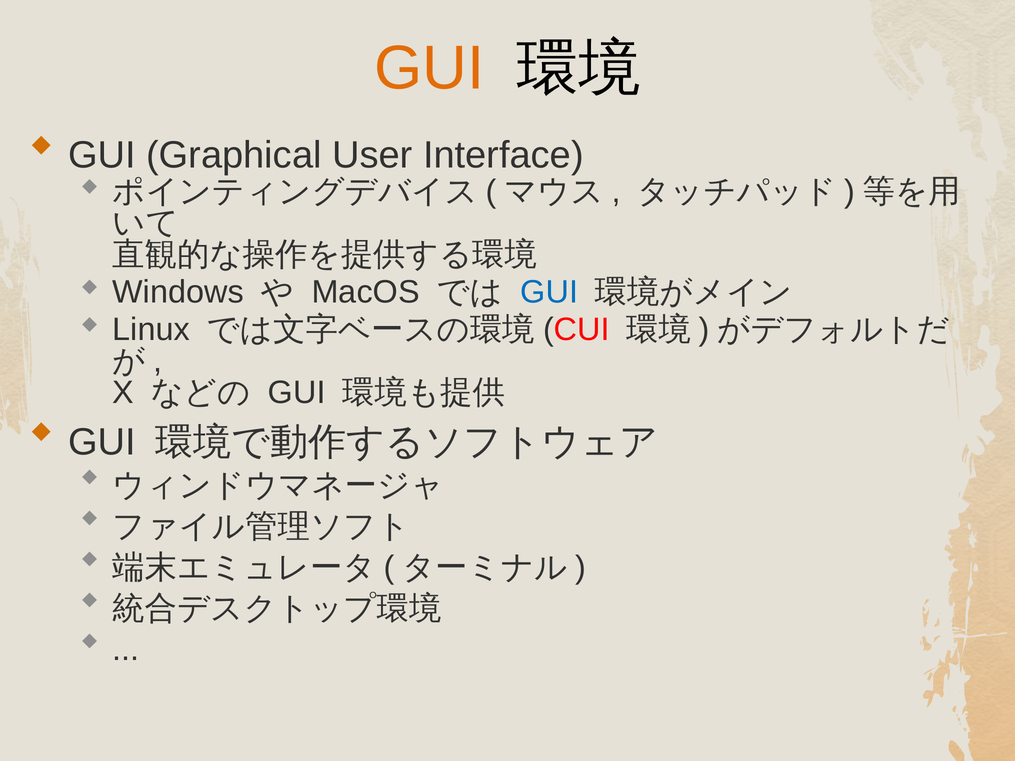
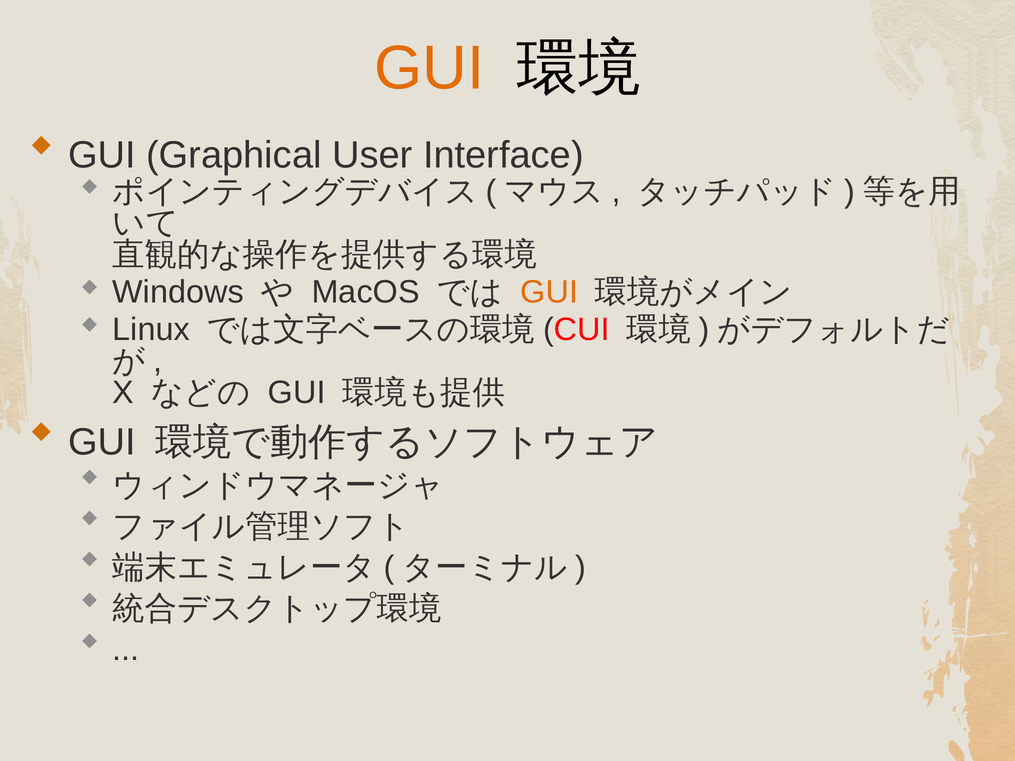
GUI colour: blue -> orange (549, 292)
